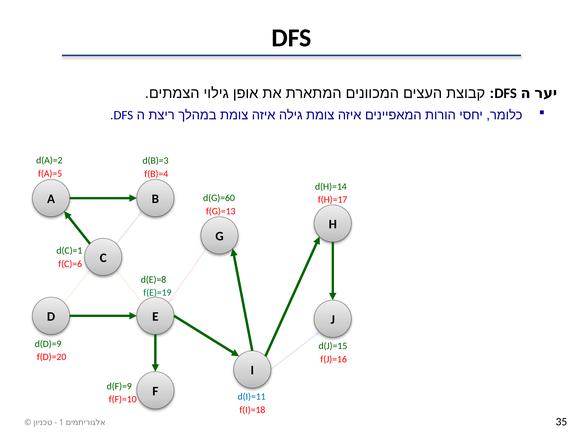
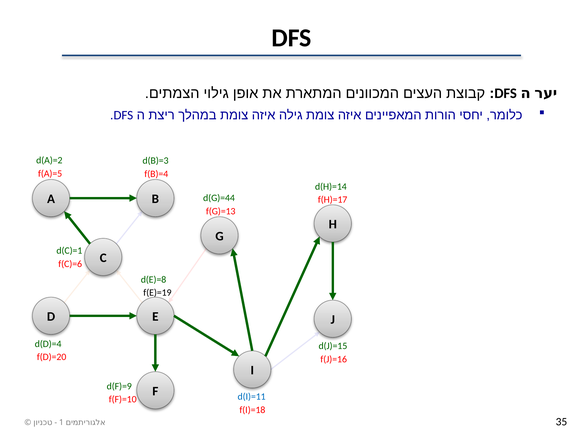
d(G)=60: d(G)=60 -> d(G)=44 (219, 198)
f(E)=19 colour: green -> black (157, 293)
d(D)=9: d(D)=9 -> d(D)=4 (48, 344)
